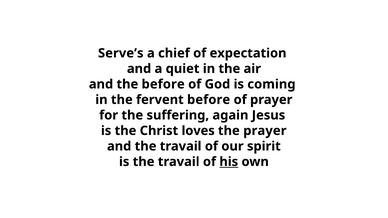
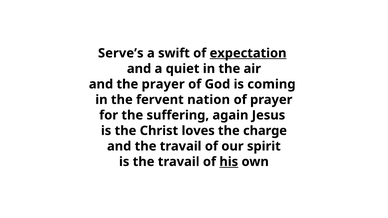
chief: chief -> swift (174, 53)
expectation underline: none -> present (248, 53)
the before: before -> prayer (163, 84)
fervent before: before -> nation (209, 100)
the prayer: prayer -> charge (265, 131)
